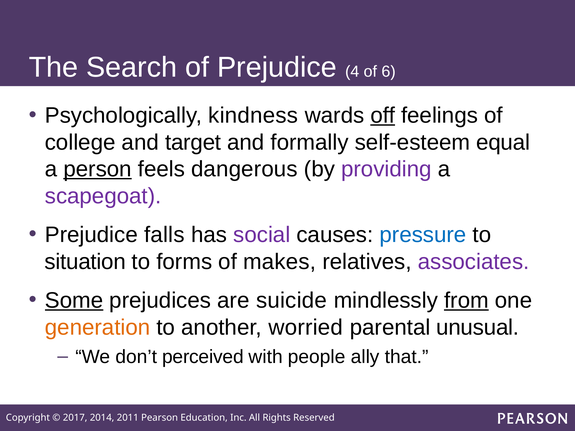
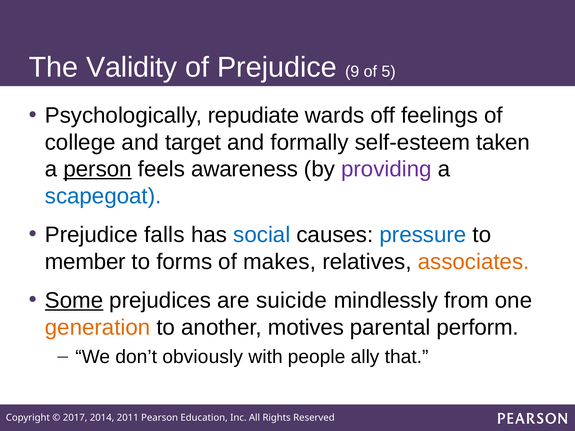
Search: Search -> Validity (132, 67)
4: 4 -> 9 (352, 71)
6: 6 -> 5 (389, 71)
kindness: kindness -> repudiate (253, 116)
off underline: present -> none (383, 116)
equal: equal -> taken (503, 142)
dangerous: dangerous -> awareness (245, 169)
scapegoat colour: purple -> blue (103, 196)
social colour: purple -> blue (262, 235)
situation: situation -> member (85, 262)
associates colour: purple -> orange (474, 262)
from underline: present -> none (466, 301)
worried: worried -> motives (306, 328)
unusual: unusual -> perform (478, 328)
perceived: perceived -> obviously (203, 357)
